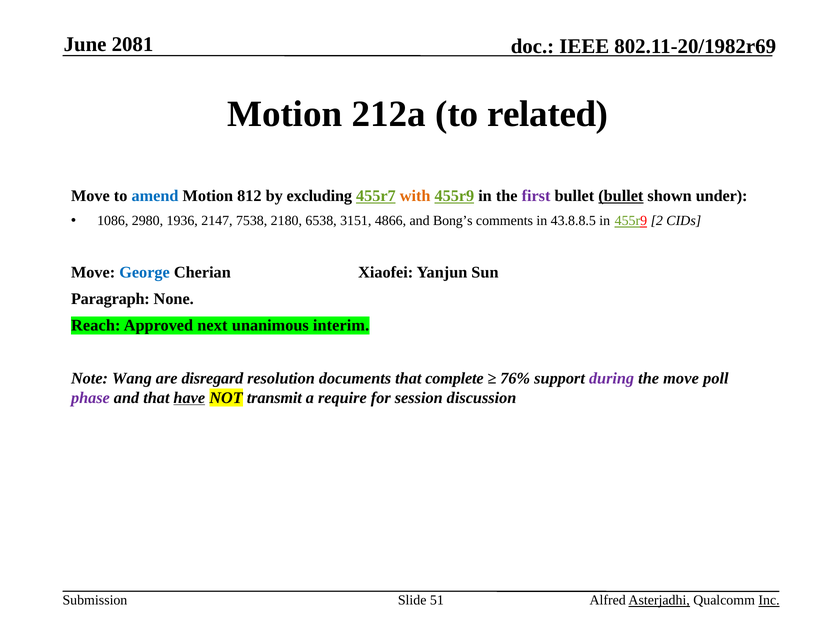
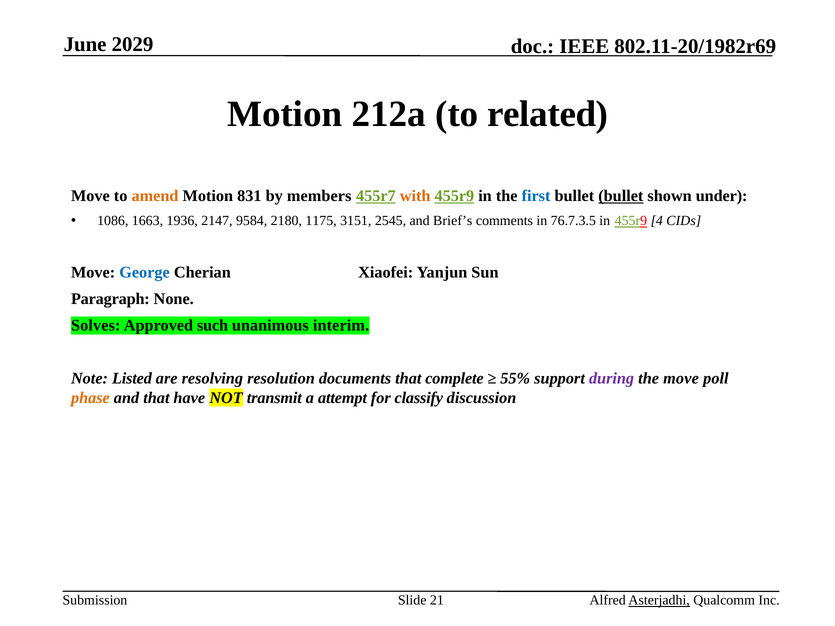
2081: 2081 -> 2029 (132, 44)
amend colour: blue -> orange (155, 196)
812: 812 -> 831 (249, 196)
excluding: excluding -> members (319, 196)
first colour: purple -> blue (536, 196)
2980: 2980 -> 1663 (147, 221)
7538: 7538 -> 9584 (252, 221)
6538: 6538 -> 1175 (321, 221)
4866: 4866 -> 2545 (391, 221)
Bong’s: Bong’s -> Brief’s (453, 221)
43.8.8.5: 43.8.8.5 -> 76.7.3.5 (573, 221)
2: 2 -> 4 (657, 221)
Reach: Reach -> Solves (96, 326)
next: next -> such (213, 326)
Wang: Wang -> Listed (132, 378)
disregard: disregard -> resolving (212, 378)
76%: 76% -> 55% (515, 378)
phase colour: purple -> orange (90, 398)
have underline: present -> none (189, 398)
require: require -> attempt (342, 398)
session: session -> classify (419, 398)
51: 51 -> 21 (437, 601)
Inc underline: present -> none (769, 601)
